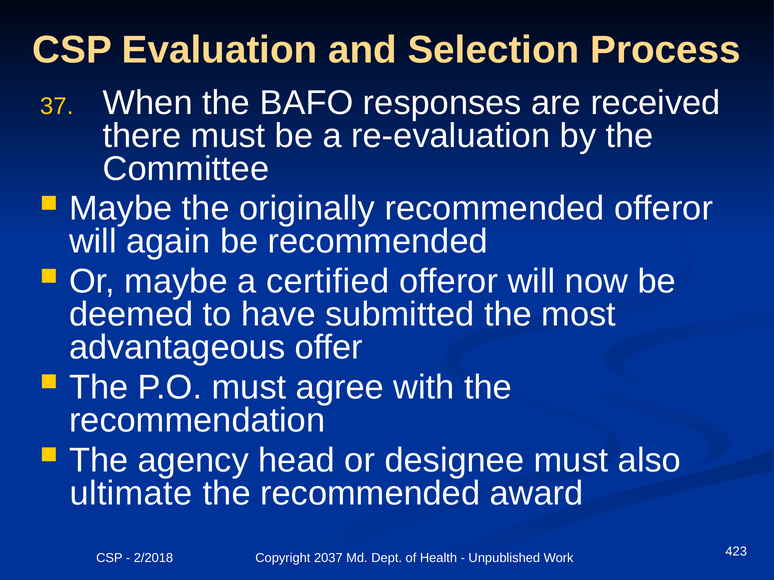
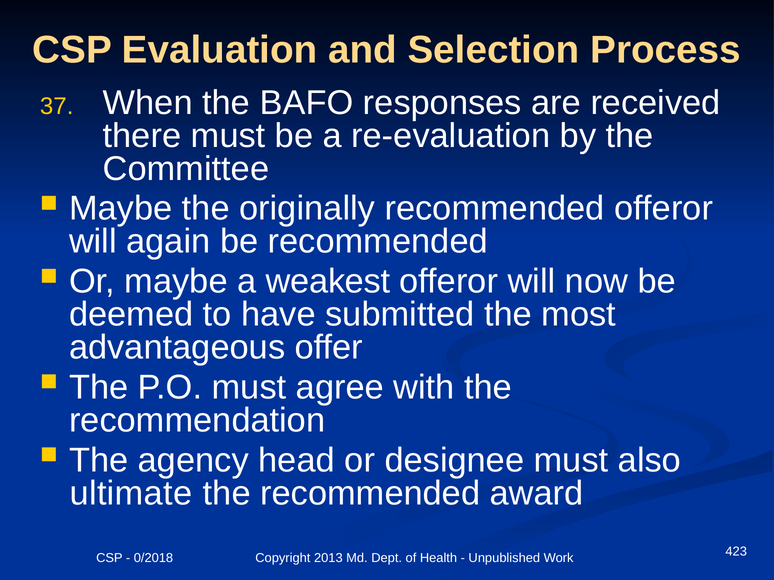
certified: certified -> weakest (328, 282)
2/2018: 2/2018 -> 0/2018 (153, 558)
2037: 2037 -> 2013 (328, 558)
